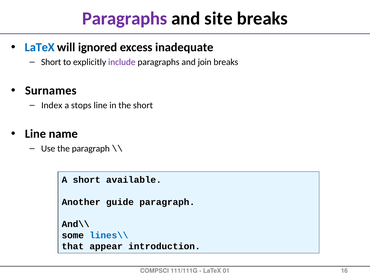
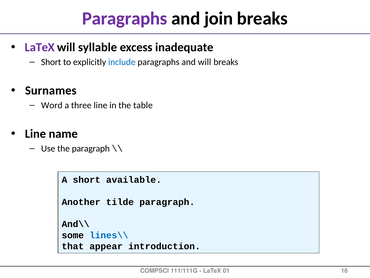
site: site -> join (219, 19)
LaTeX colour: blue -> purple (40, 47)
ignored: ignored -> syllable (98, 47)
include colour: purple -> blue (122, 62)
and join: join -> will (205, 62)
Index: Index -> Word (52, 105)
stops: stops -> three (81, 105)
the short: short -> table (143, 105)
guide: guide -> tilde (120, 202)
